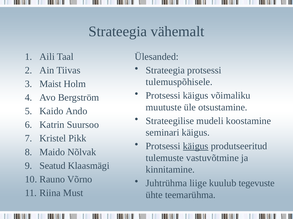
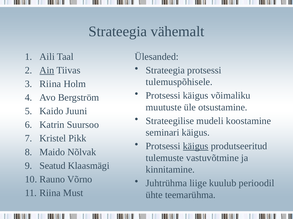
Ain underline: none -> present (47, 71)
Maist: Maist -> Riina (50, 84)
Ando: Ando -> Juuni (76, 112)
tegevuste: tegevuste -> perioodil (257, 184)
